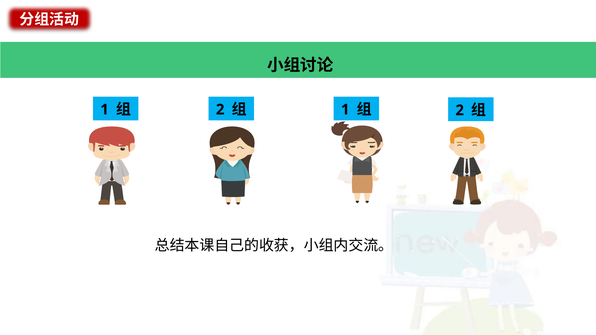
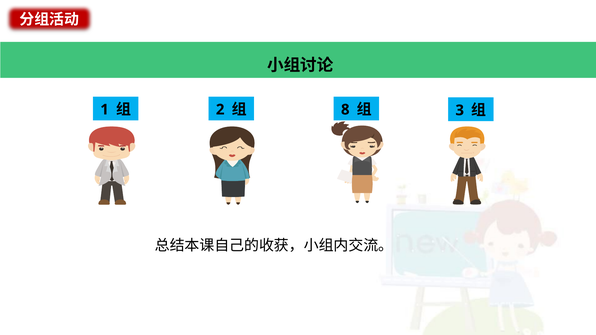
1: 1 -> 8 (345, 110)
2: 2 -> 3 (460, 110)
